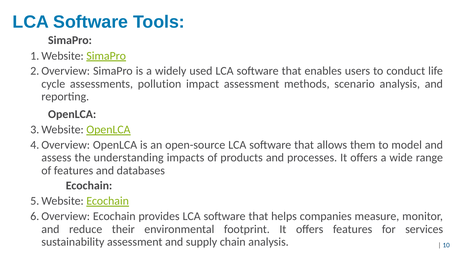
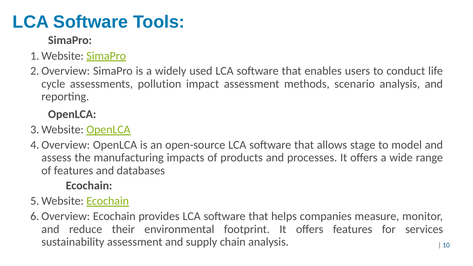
them: them -> stage (363, 145)
understanding: understanding -> manufacturing (129, 158)
